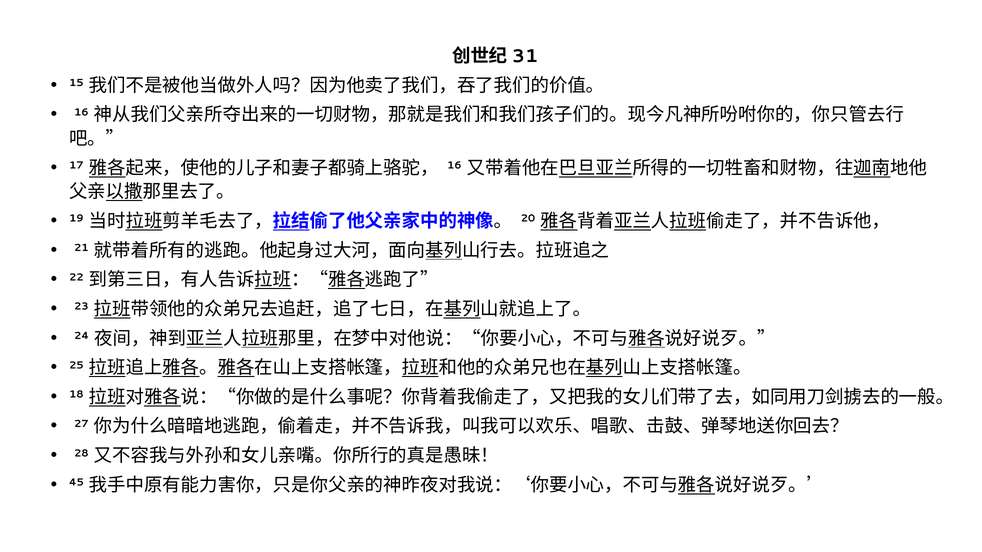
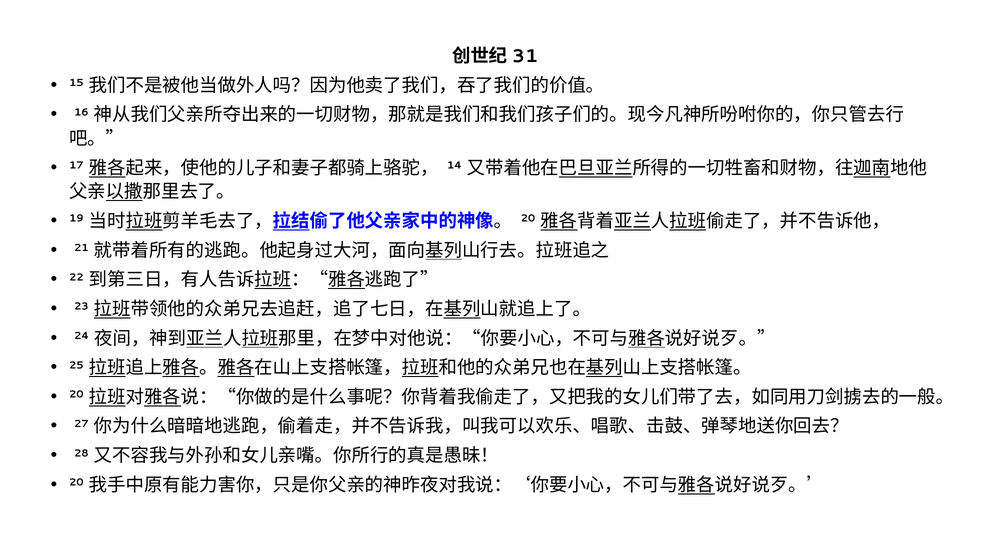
16: 16 -> 14 (454, 166)
18: 18 -> 20 (76, 395)
45: 45 -> 20 (76, 483)
